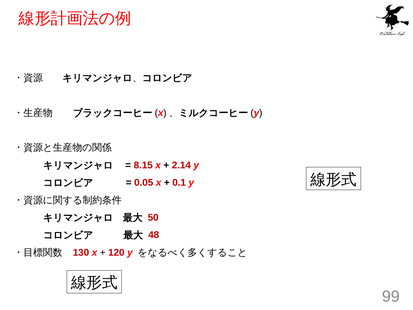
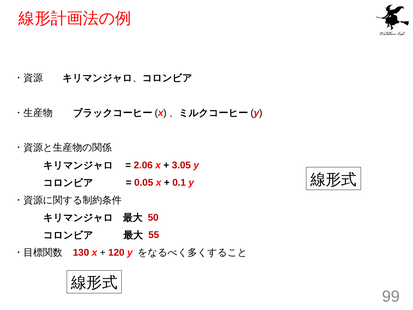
8.15: 8.15 -> 2.06 (143, 165)
2.14: 2.14 -> 3.05 (181, 165)
48: 48 -> 55 (154, 235)
